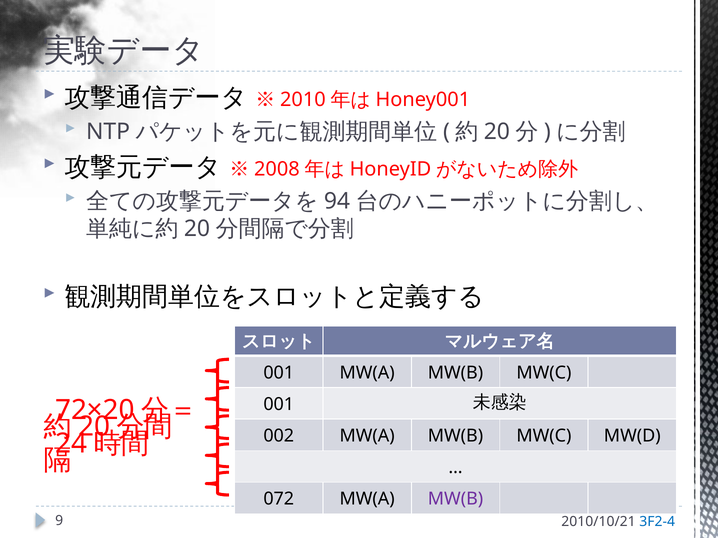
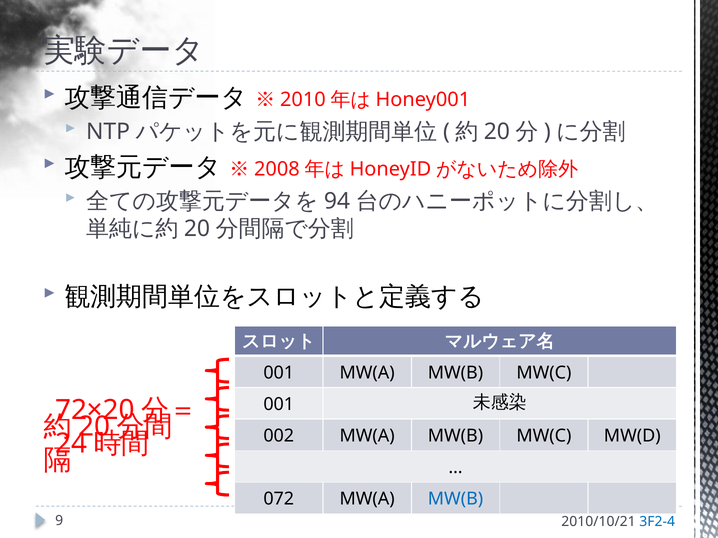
MW(B colour: purple -> blue (456, 500)
